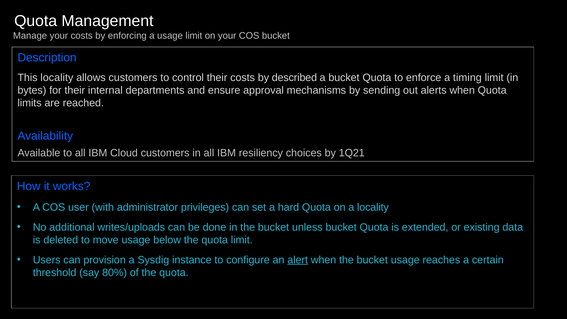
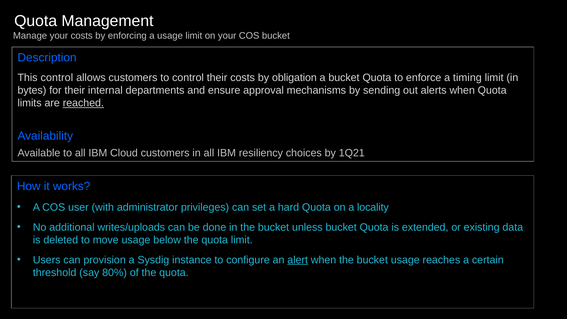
This locality: locality -> control (57, 78)
described: described -> obligation (294, 78)
reached underline: none -> present (83, 103)
